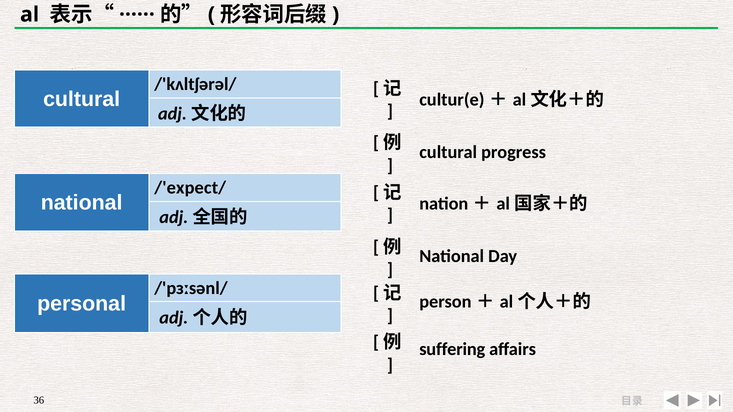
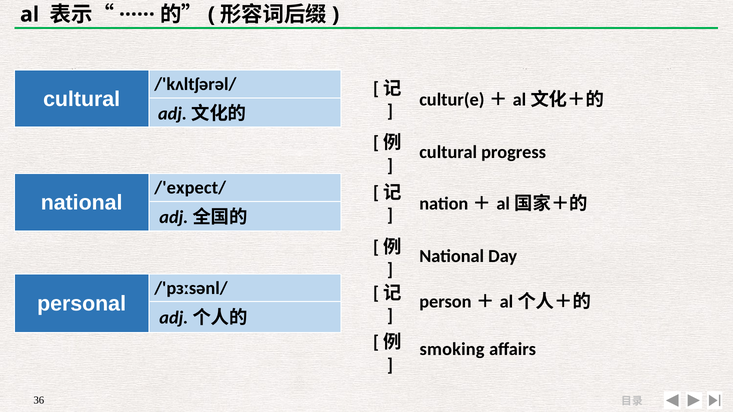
suffering: suffering -> smoking (452, 350)
